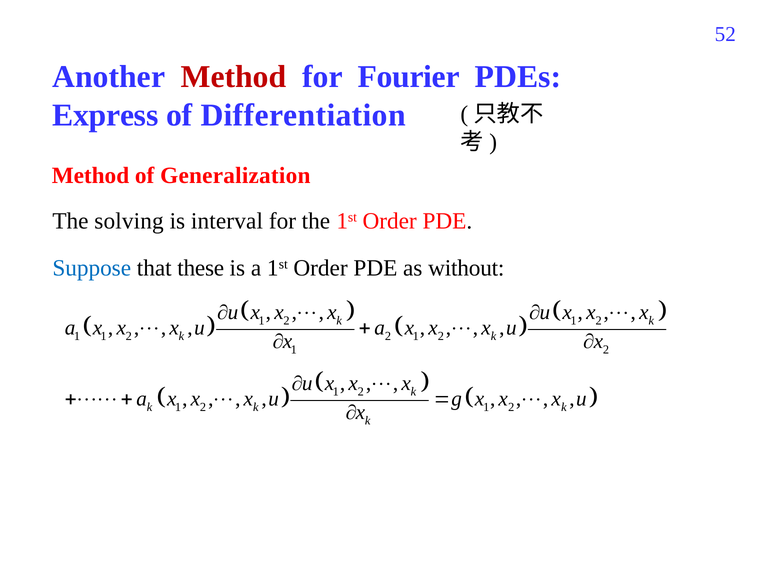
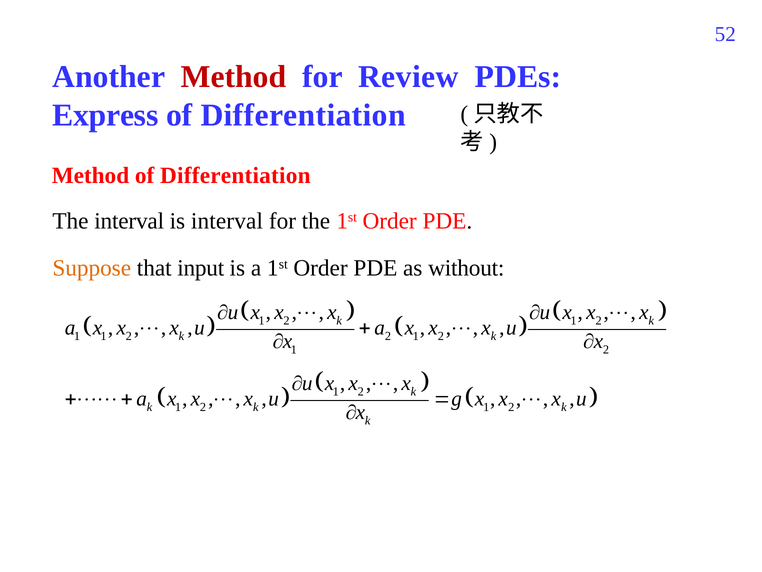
Fourier: Fourier -> Review (408, 77)
Method of Generalization: Generalization -> Differentiation (235, 176)
The solving: solving -> interval (129, 221)
Suppose colour: blue -> orange (92, 268)
these: these -> input (201, 268)
